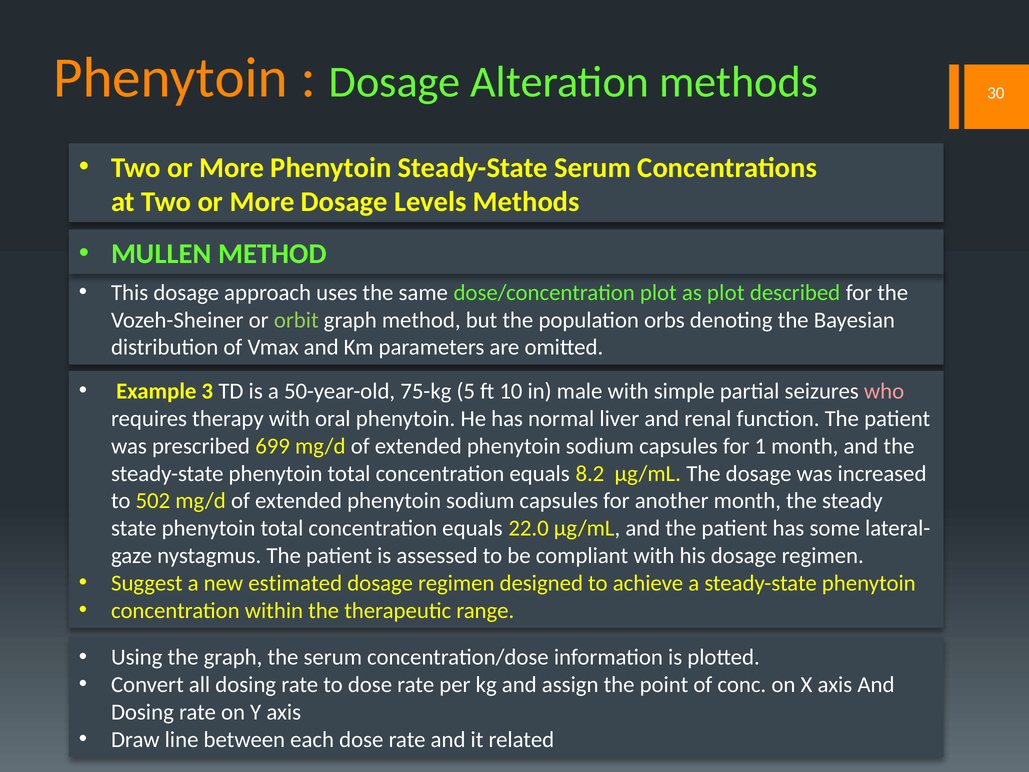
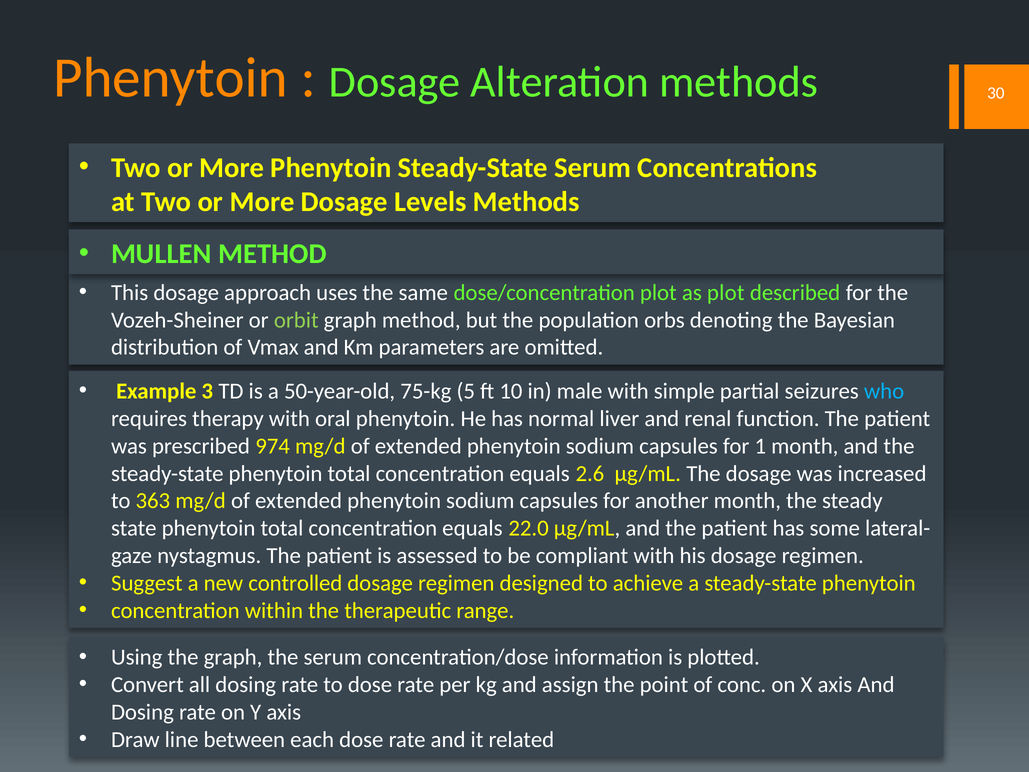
who colour: pink -> light blue (884, 391)
699: 699 -> 974 (273, 446)
8.2: 8.2 -> 2.6 (590, 473)
502: 502 -> 363 (153, 501)
estimated: estimated -> controlled (295, 583)
